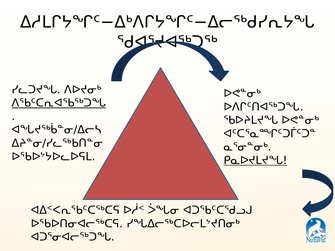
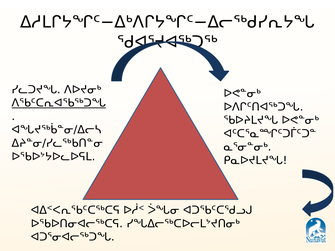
ᑭᓇᐅᔪᒪᔪᖓ underline: present -> none (255, 161)
